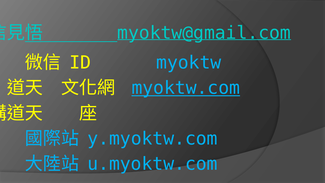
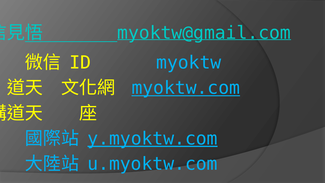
y.myoktw.com underline: none -> present (152, 138)
